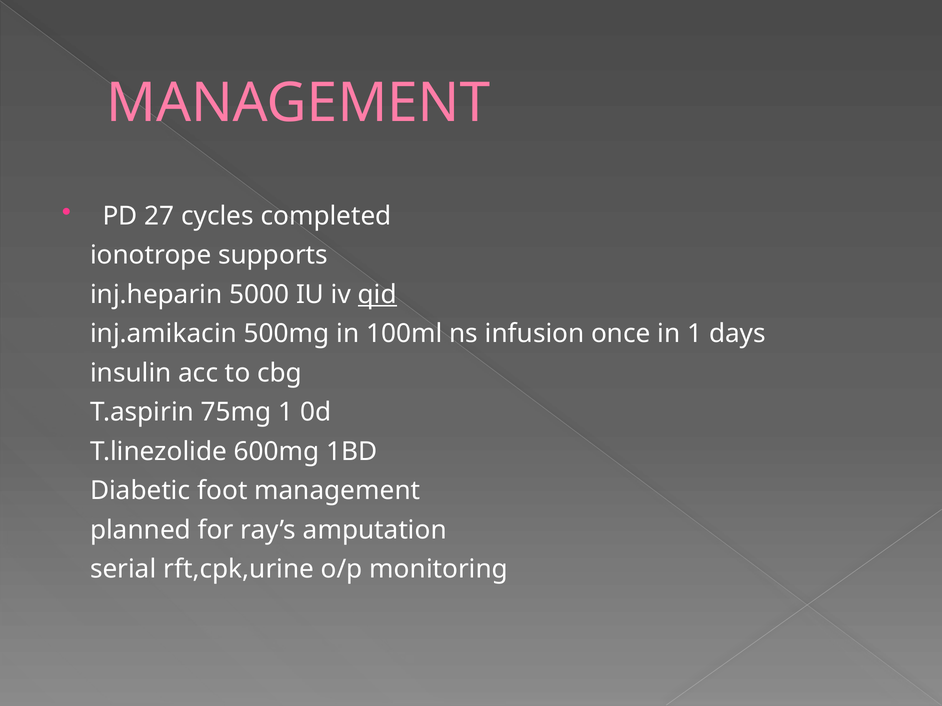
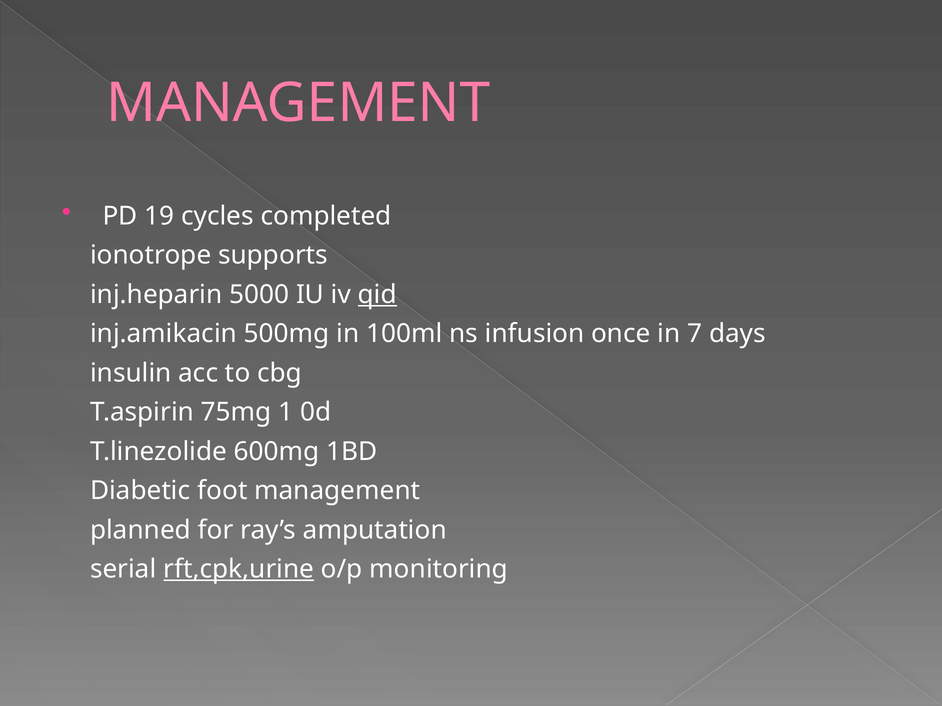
27: 27 -> 19 (159, 216)
in 1: 1 -> 7 (695, 334)
rft,cpk,urine underline: none -> present (239, 570)
